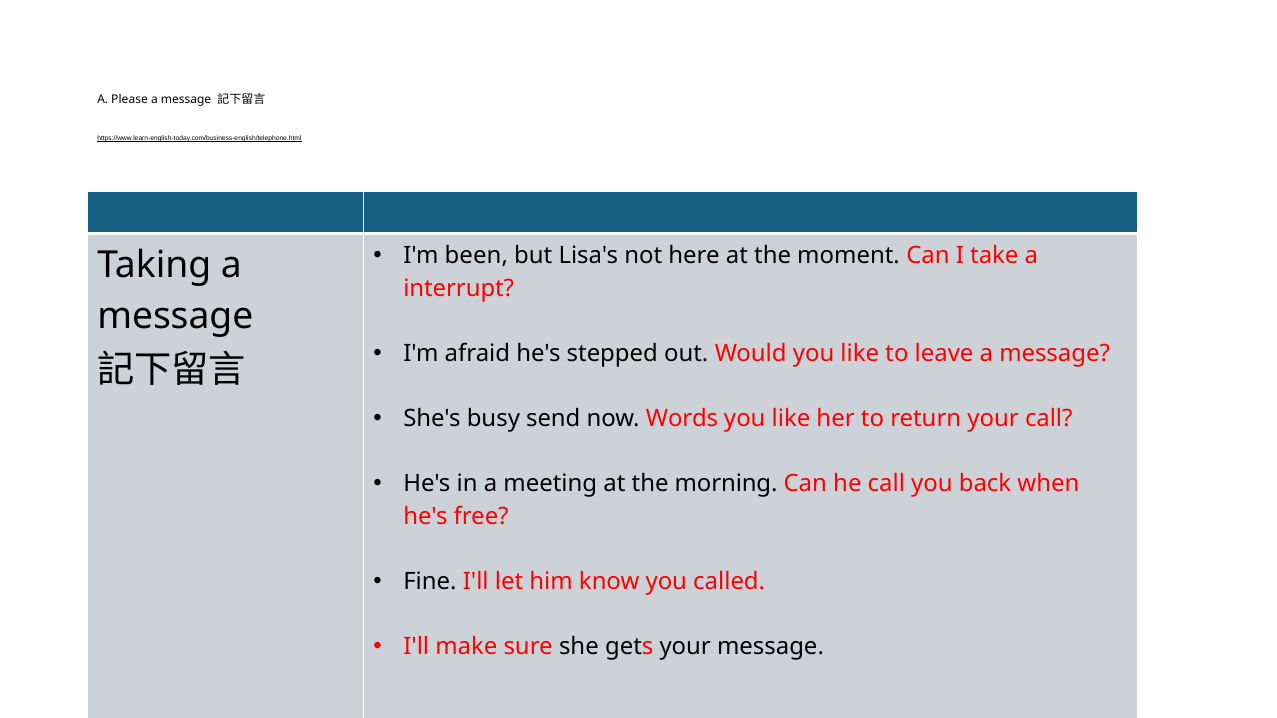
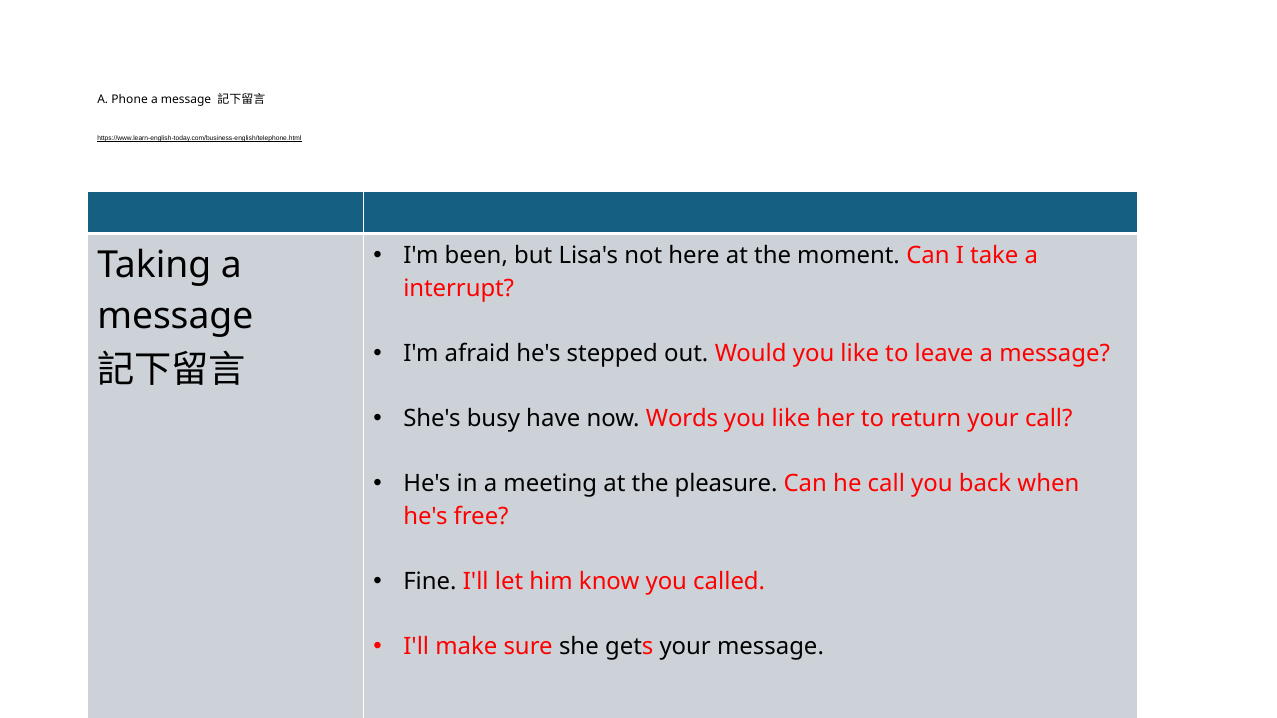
Please: Please -> Phone (130, 100)
send: send -> have (553, 419)
morning: morning -> pleasure (726, 484)
